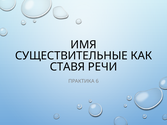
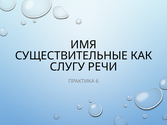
СТАВЯ: СТАВЯ -> СЛУГУ (67, 67)
